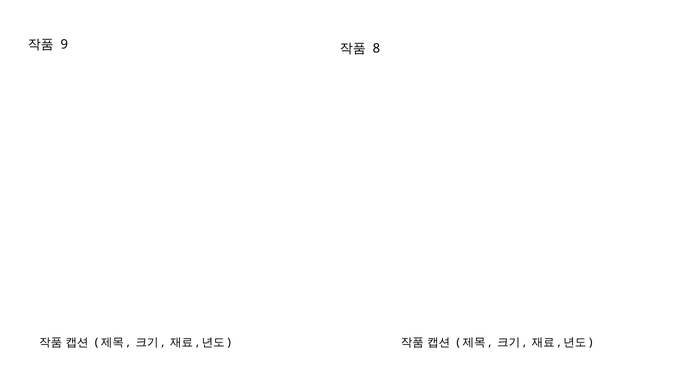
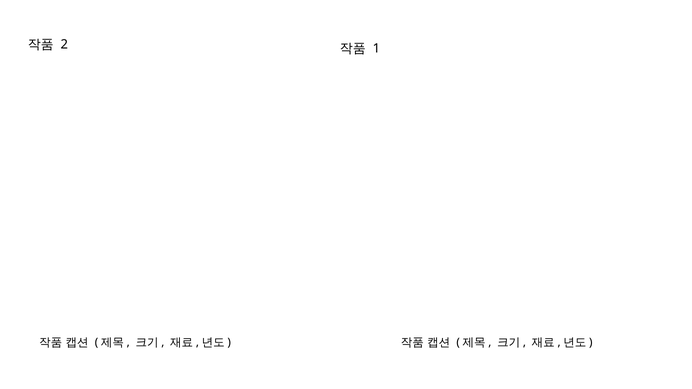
9: 9 -> 2 (64, 44)
8: 8 -> 1 (376, 48)
